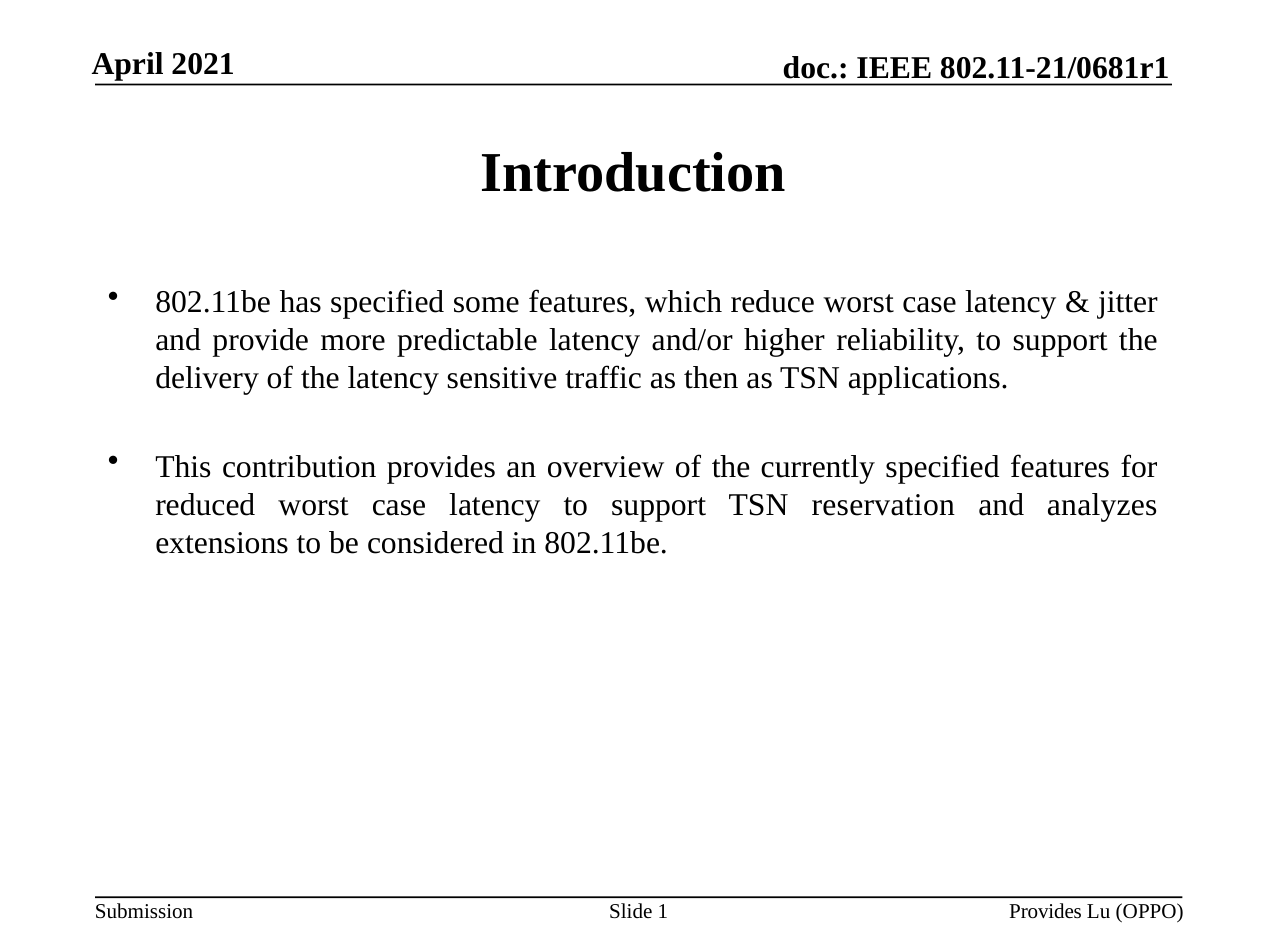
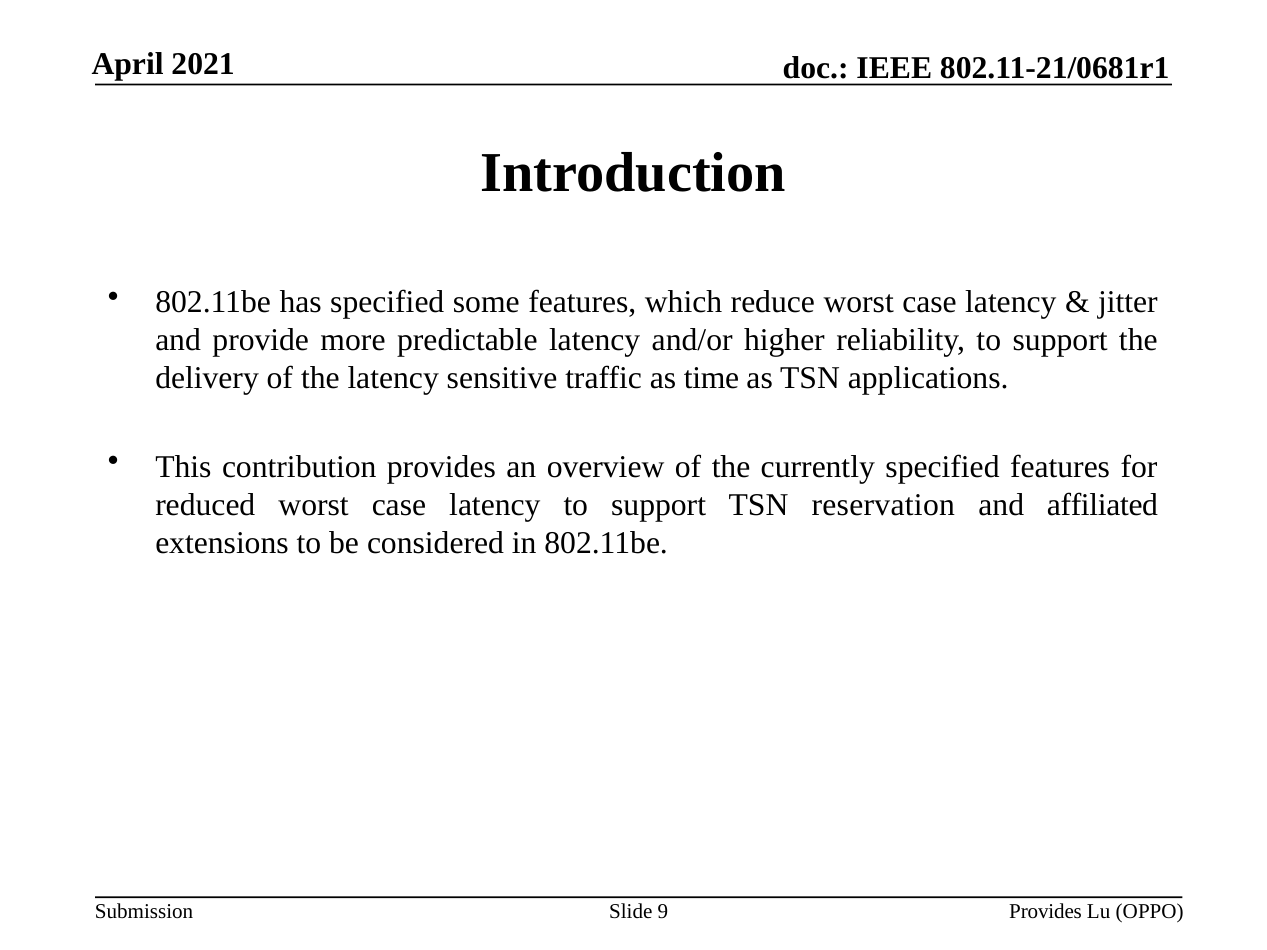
then: then -> time (711, 378)
analyzes: analyzes -> affiliated (1102, 505)
1: 1 -> 9 (663, 911)
